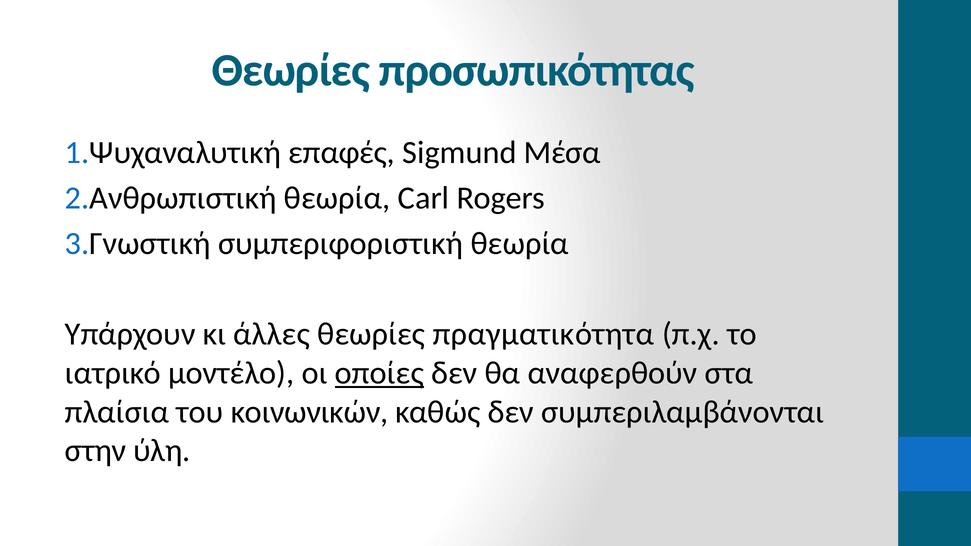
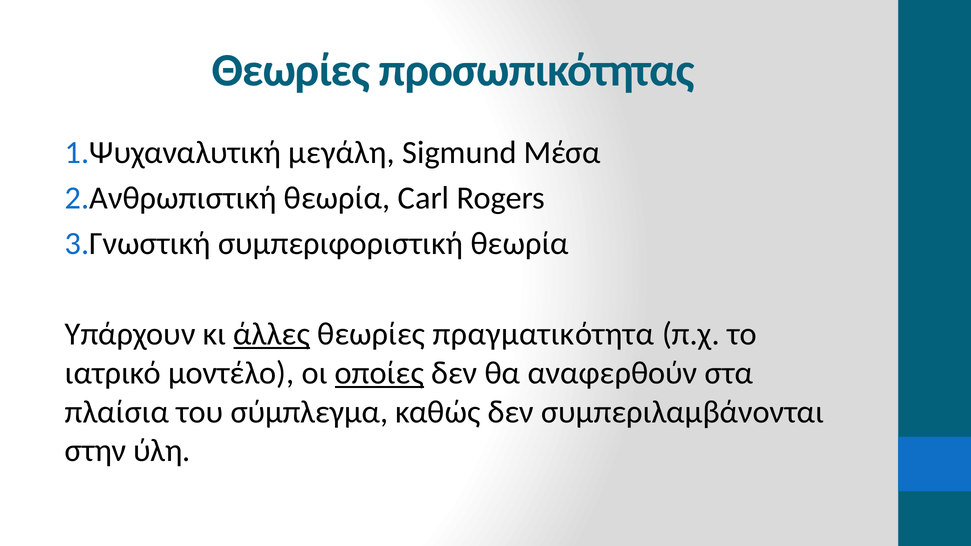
επαφές: επαφές -> μεγάλη (342, 153)
άλλες underline: none -> present (272, 334)
κοινωνικών: κοινωνικών -> σύμπλεγμα (309, 412)
